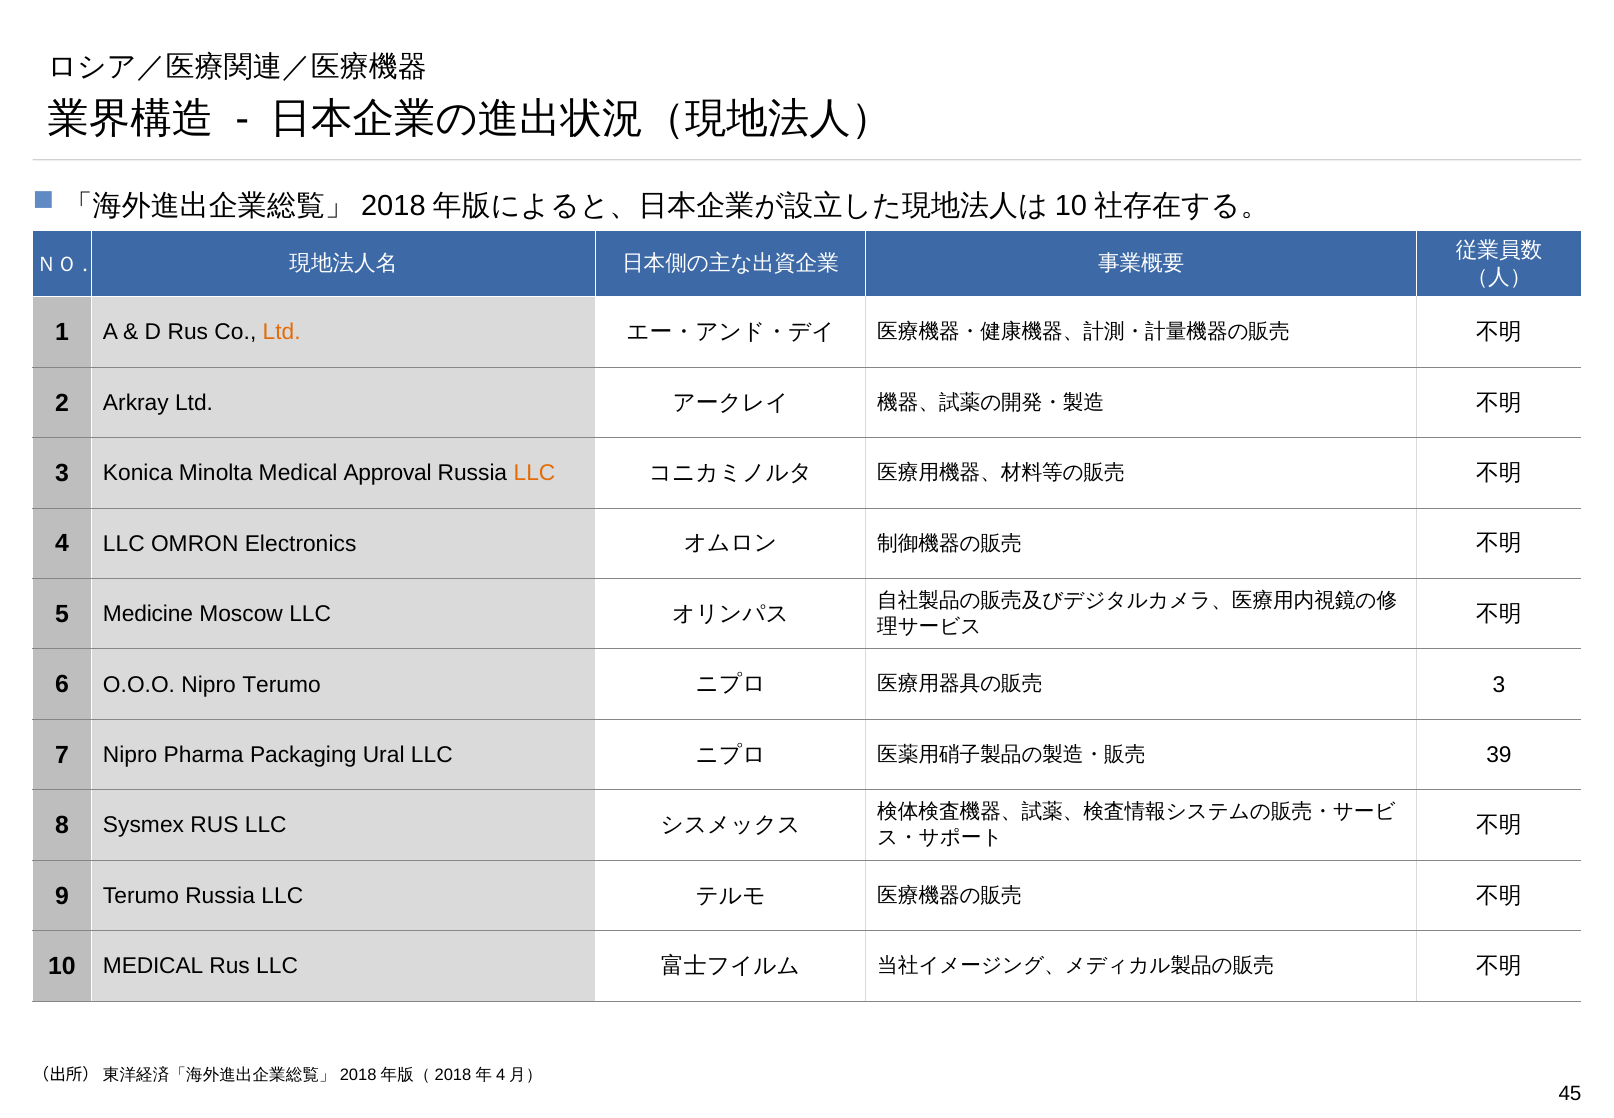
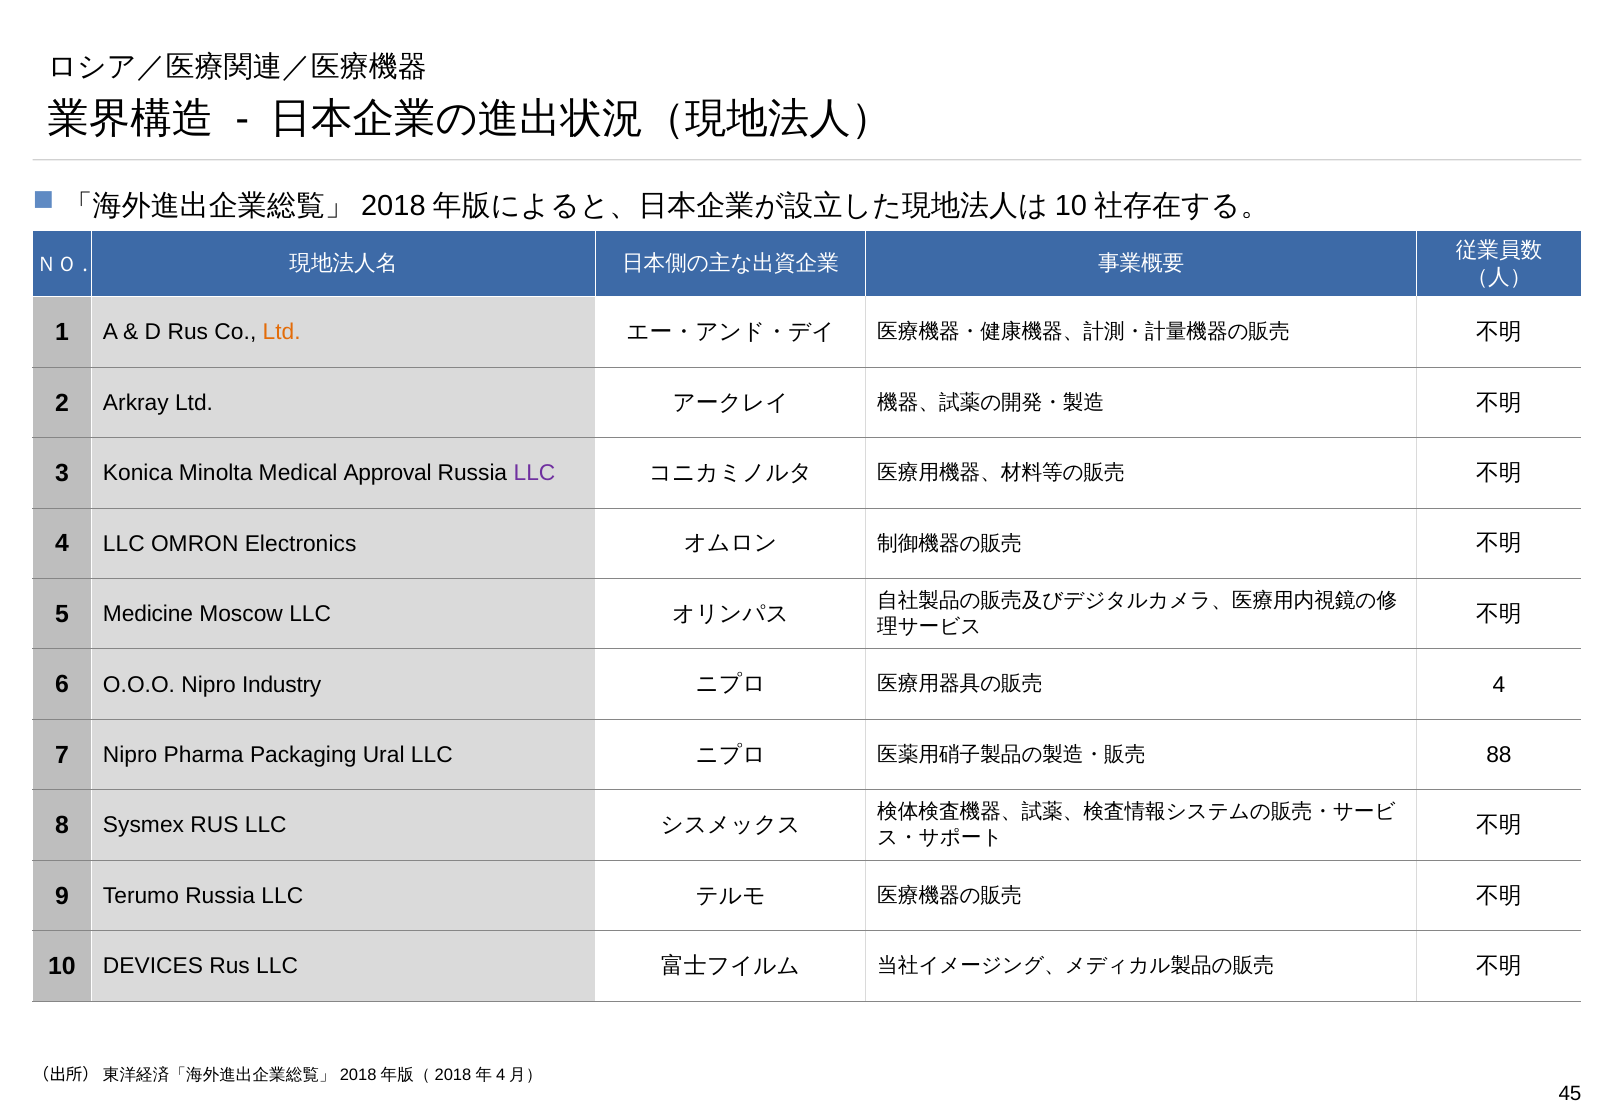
LLC colour: orange -> purple (534, 473)
Nipro Terumo: Terumo -> Industry (282, 684)
3: 3 -> 4 (1499, 684)
39: 39 -> 88 (1499, 755)
10 MEDICAL: MEDICAL -> DEVICES (153, 966)
